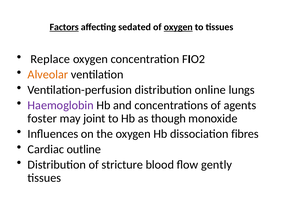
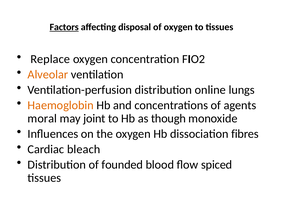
sedated: sedated -> disposal (135, 27)
oxygen underline: present -> none (178, 27)
Haemoglobin colour: purple -> orange (61, 105)
foster: foster -> moral (42, 119)
outline: outline -> bleach (84, 149)
stricture: stricture -> founded (122, 165)
gently: gently -> spiced (217, 165)
